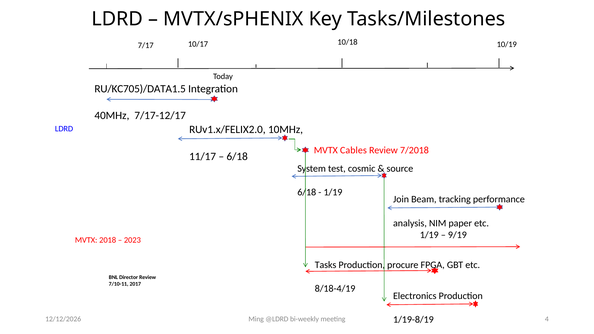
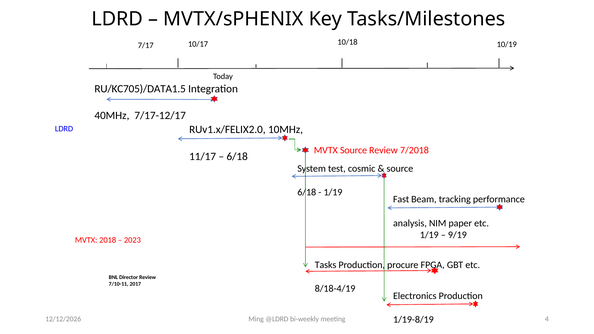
MVTX Cables: Cables -> Source (354, 150)
Join: Join -> Fast (401, 199)
